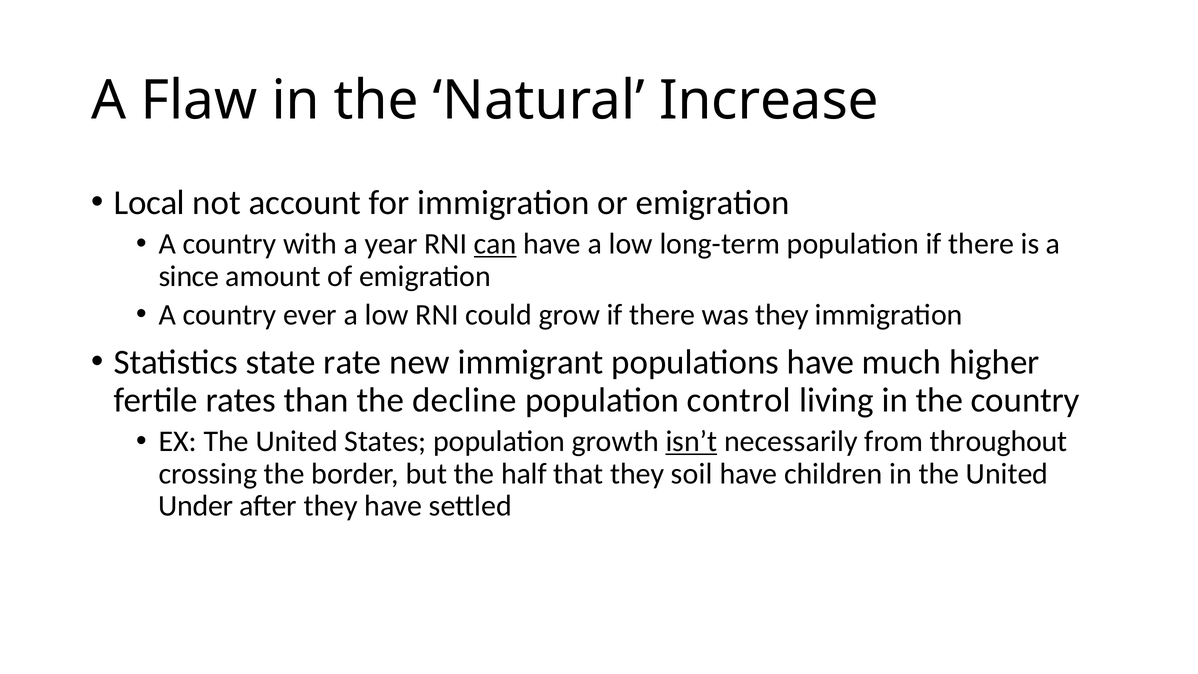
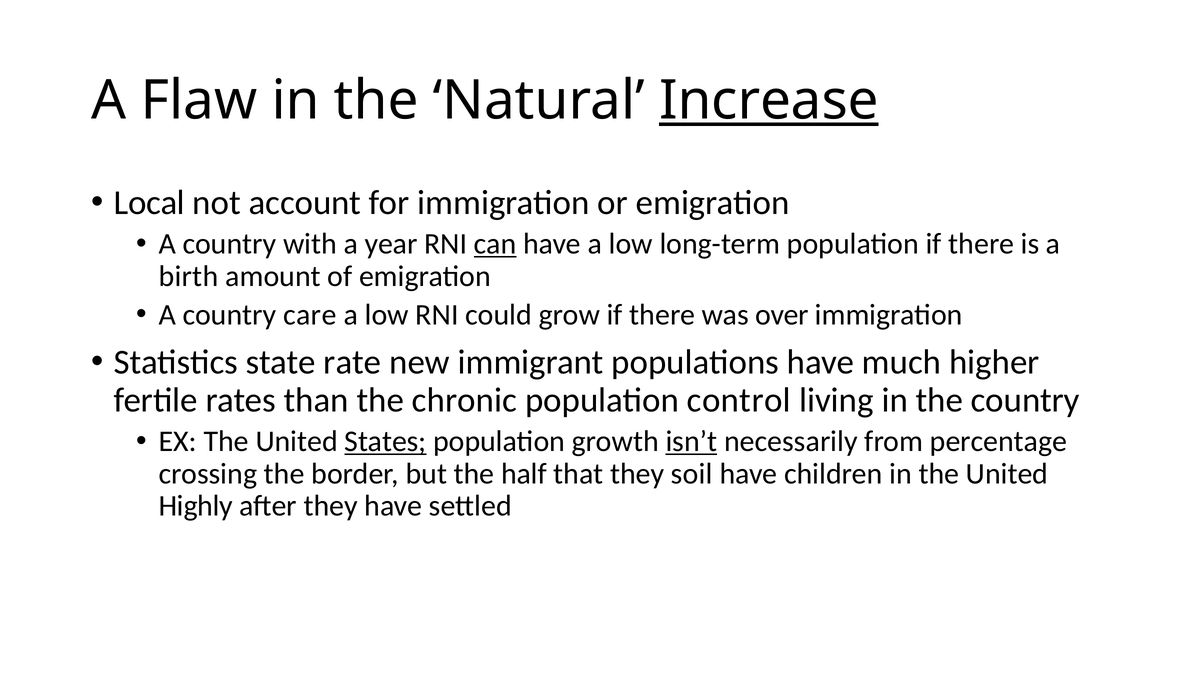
Increase underline: none -> present (769, 101)
since: since -> birth (189, 276)
ever: ever -> care (310, 315)
was they: they -> over (782, 315)
decline: decline -> chronic (464, 400)
States underline: none -> present (385, 441)
throughout: throughout -> percentage (999, 441)
Under: Under -> Highly (196, 506)
